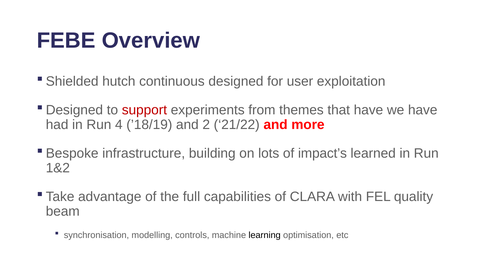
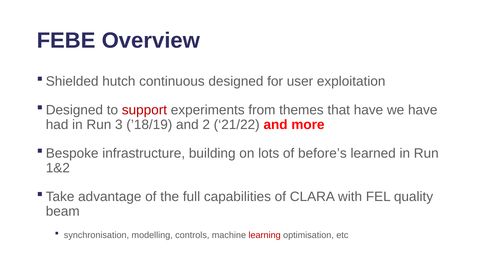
4: 4 -> 3 (119, 125)
impact’s: impact’s -> before’s (322, 153)
learning colour: black -> red (265, 235)
